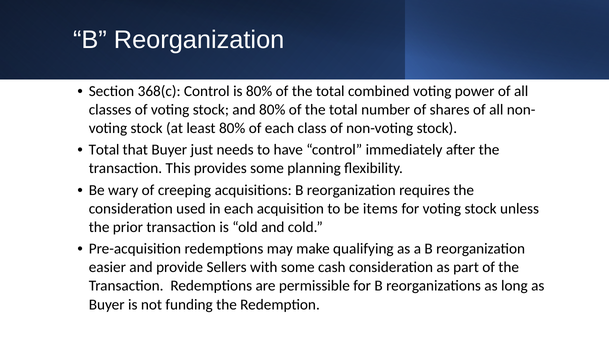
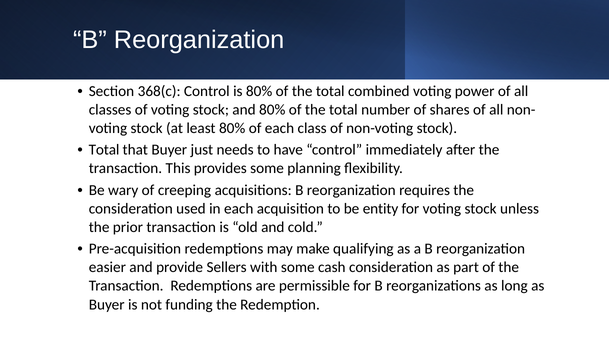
items: items -> entity (381, 209)
